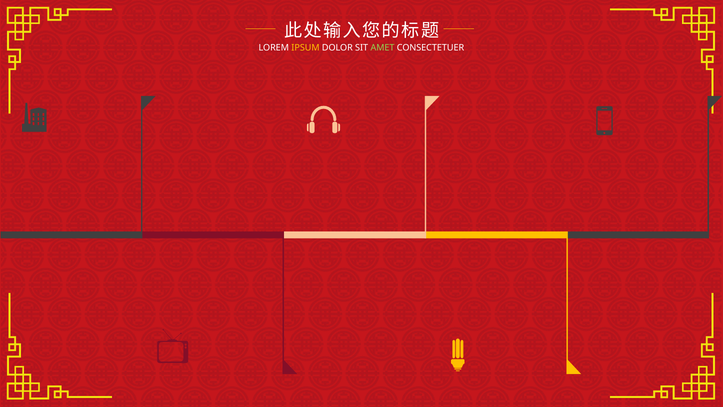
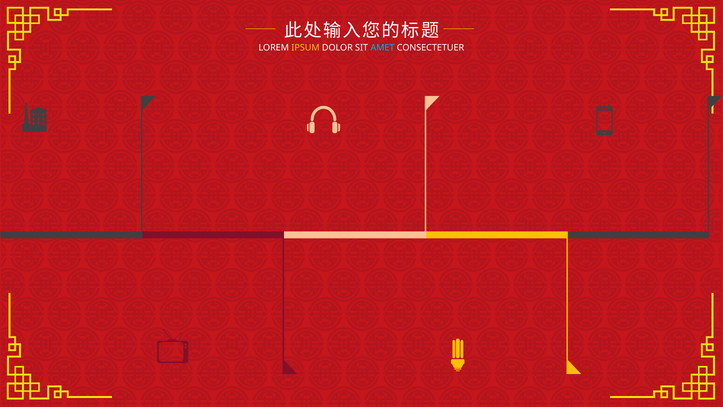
AMET colour: light green -> light blue (382, 48)
